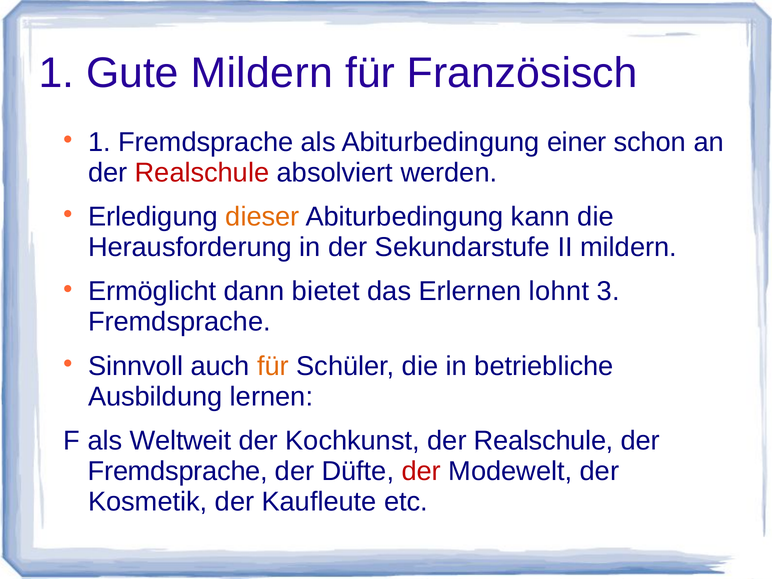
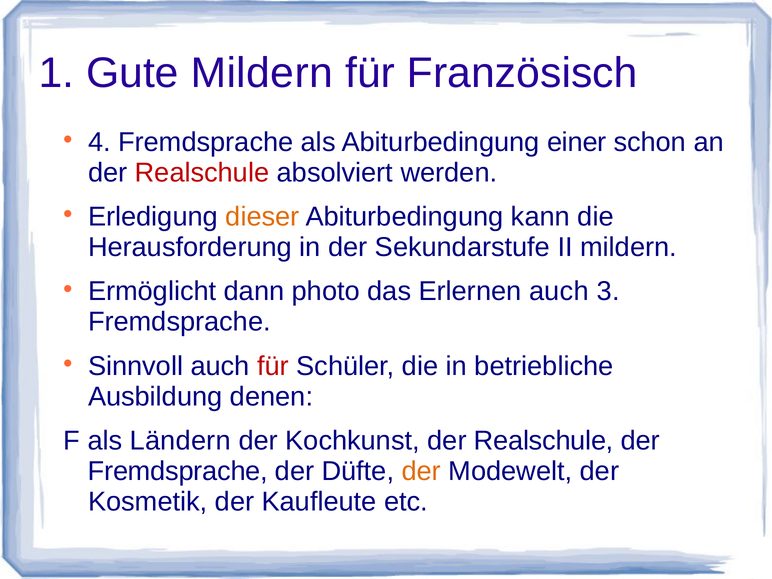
1: 1 -> 4 (99, 142)
bietet: bietet -> photo (326, 291)
Erlernen lohnt: lohnt -> auch (559, 291)
für colour: orange -> red (273, 366)
lernen: lernen -> denen (272, 397)
Weltweit: Weltweit -> Ländern (180, 441)
der colour: red -> orange (421, 471)
